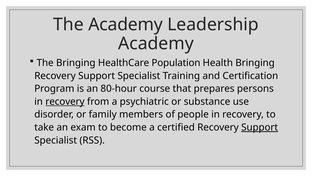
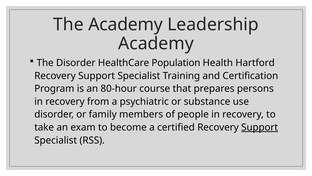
The Bringing: Bringing -> Disorder (76, 63)
Health Bringing: Bringing -> Hartford (255, 63)
recovery underline: present -> none (65, 101)
